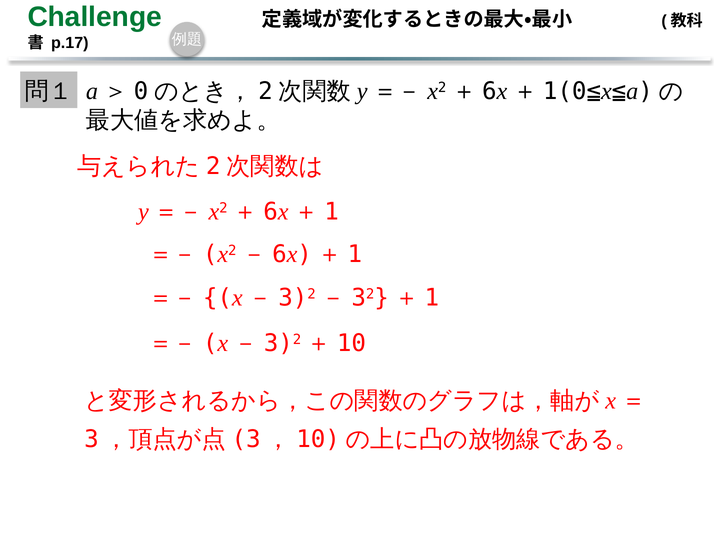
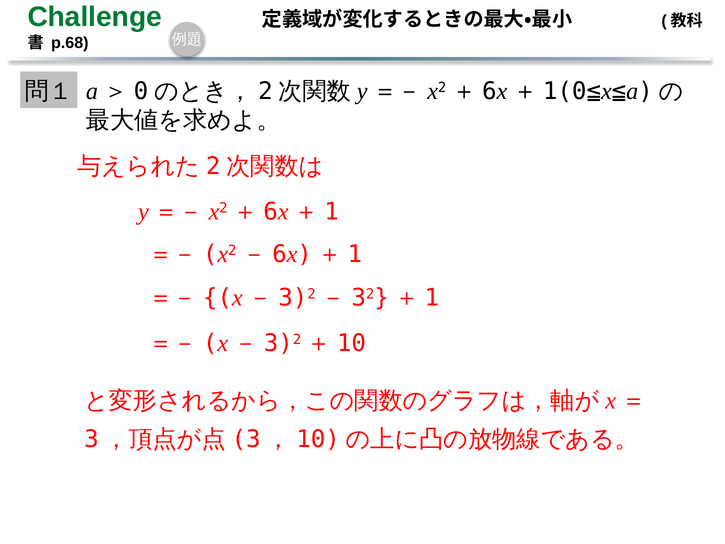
p.17: p.17 -> p.68 (70, 43)
